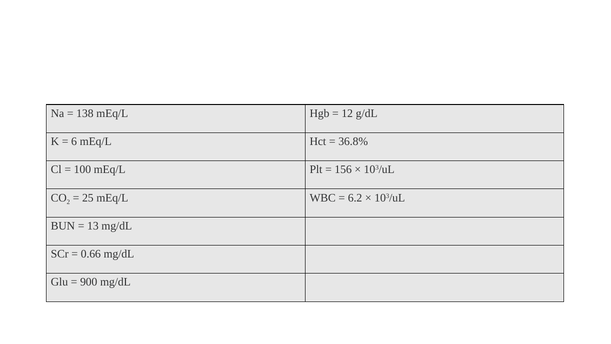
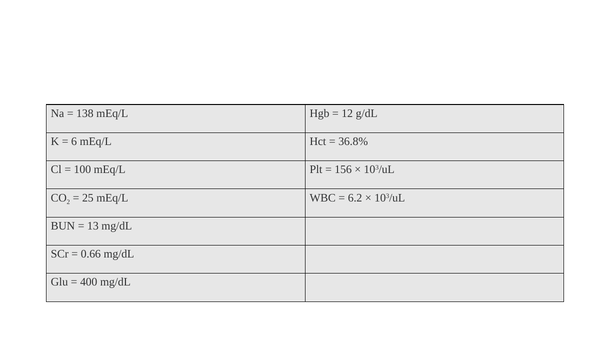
900: 900 -> 400 (89, 282)
